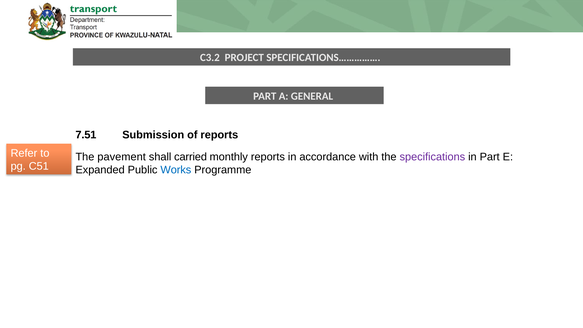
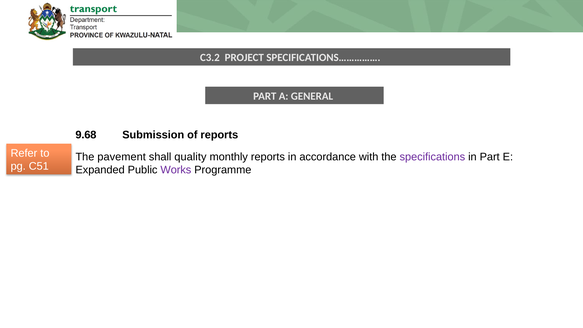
7.51: 7.51 -> 9.68 (86, 135)
carried: carried -> quality (190, 157)
Works colour: blue -> purple (176, 170)
